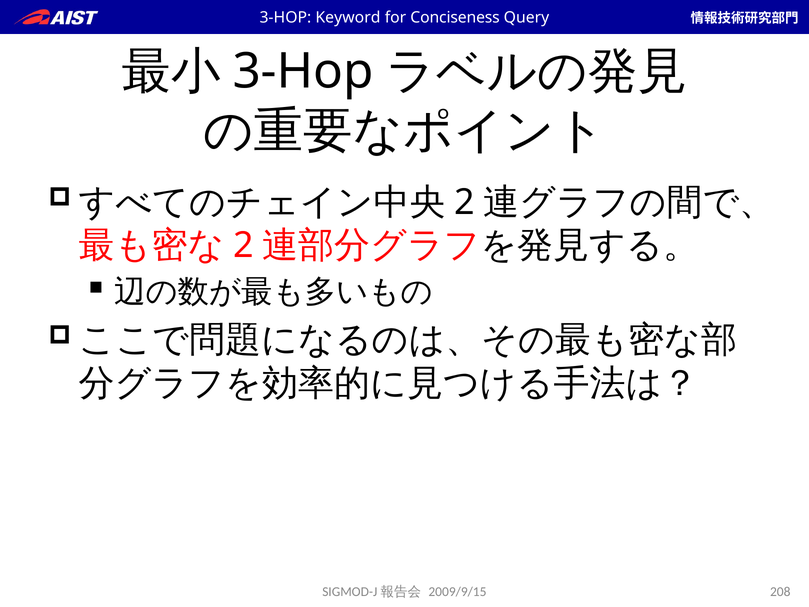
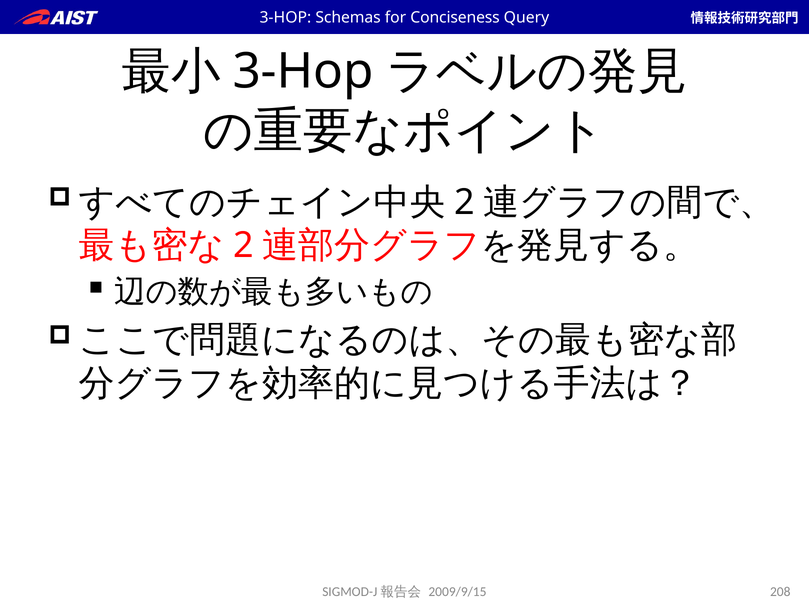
Keyword: Keyword -> Schemas (348, 17)
